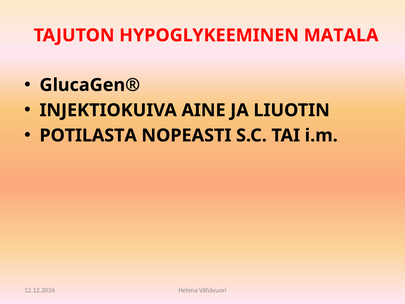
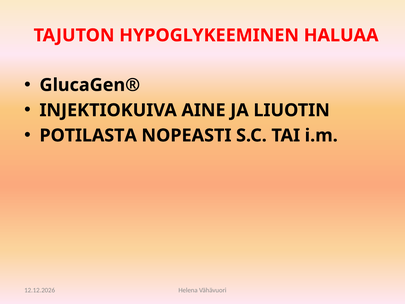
MATALA: MATALA -> HALUAA (341, 35)
